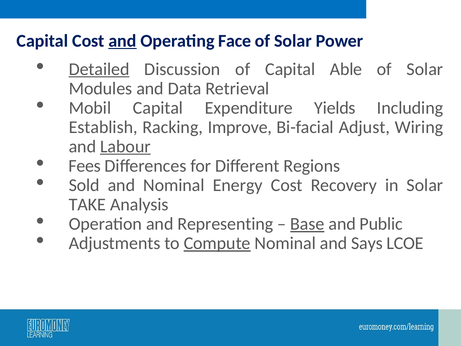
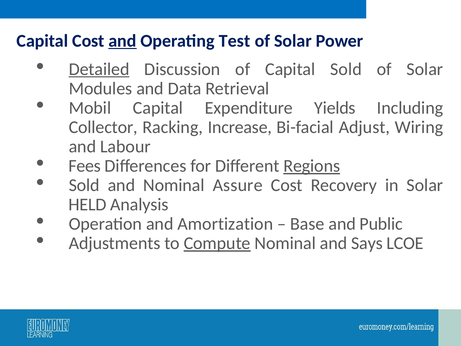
Face: Face -> Test (235, 41)
Capital Able: Able -> Sold (346, 69)
Establish: Establish -> Collector (103, 127)
Improve: Improve -> Increase (240, 127)
Labour underline: present -> none (125, 146)
Regions underline: none -> present (312, 166)
Energy: Energy -> Assure (238, 185)
TAKE: TAKE -> HELD (87, 204)
Representing: Representing -> Amortization (225, 224)
Base underline: present -> none (307, 224)
